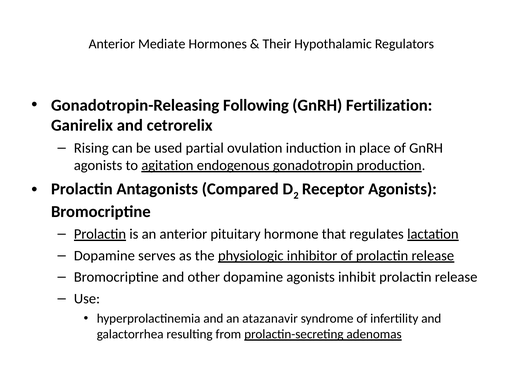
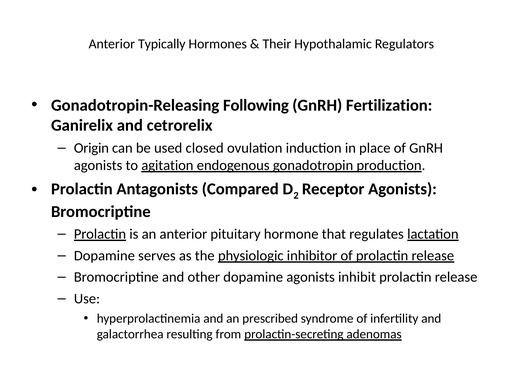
Mediate: Mediate -> Typically (162, 44)
Rising: Rising -> Origin (91, 148)
partial: partial -> closed (205, 148)
atazanavir: atazanavir -> prescribed (270, 319)
